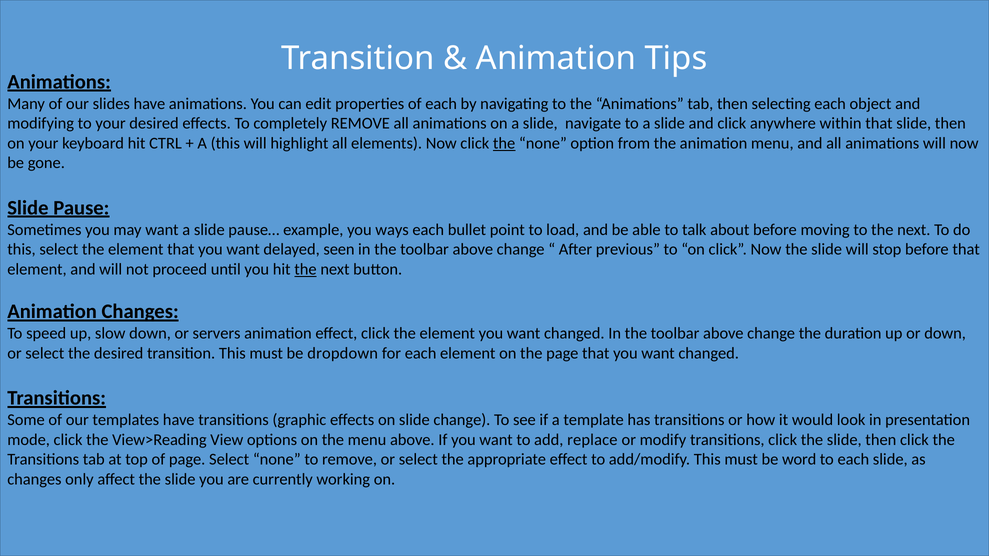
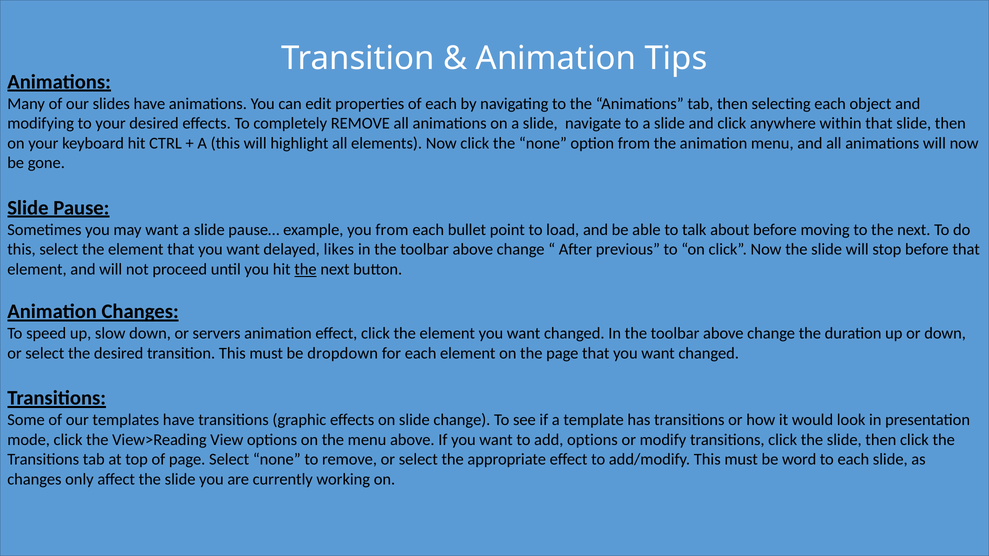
the underline: present -> none (504, 143)
you ways: ways -> from (392, 230)
seen: seen -> likes (339, 250)
add replace: replace -> options (592, 440)
